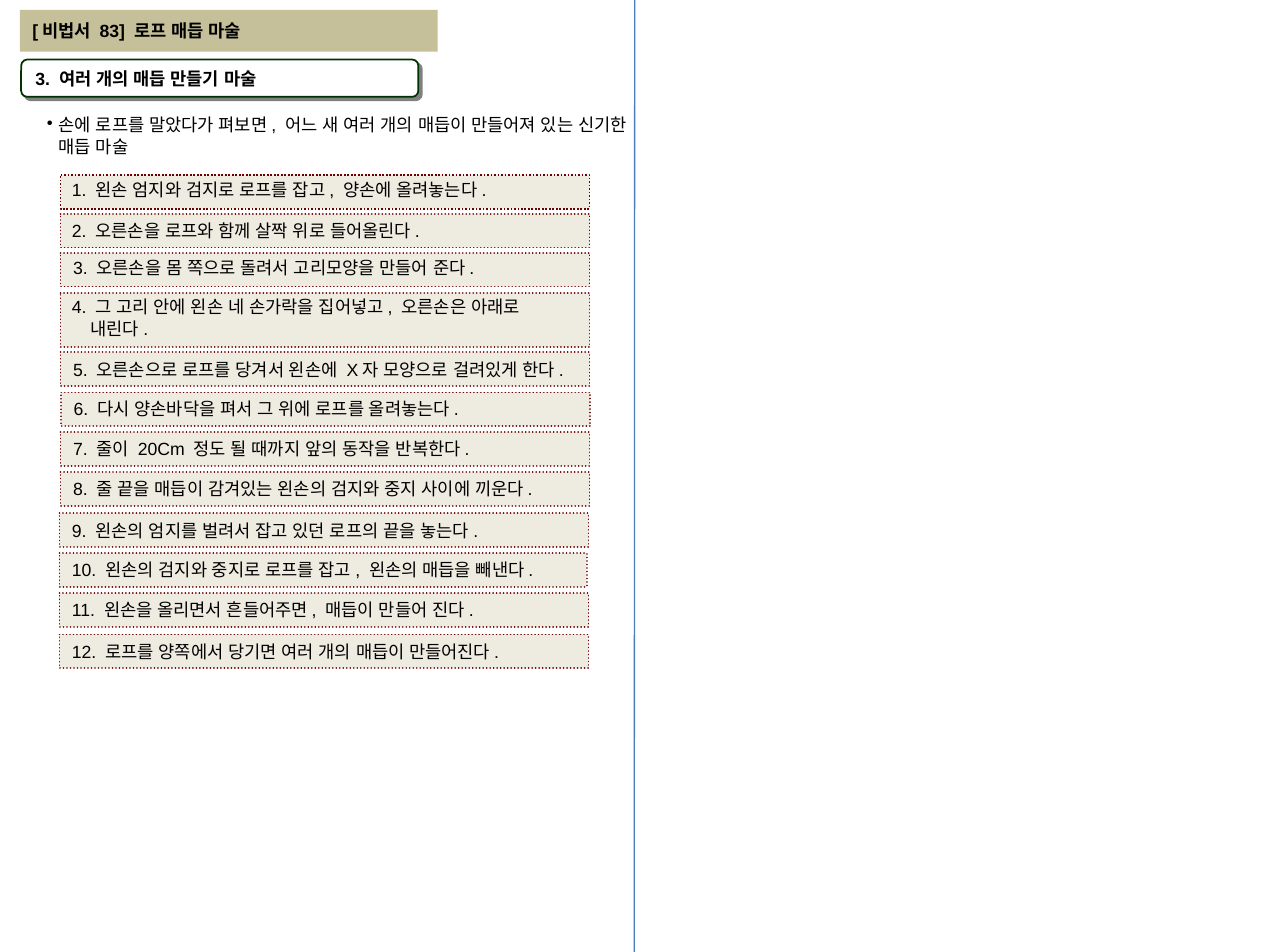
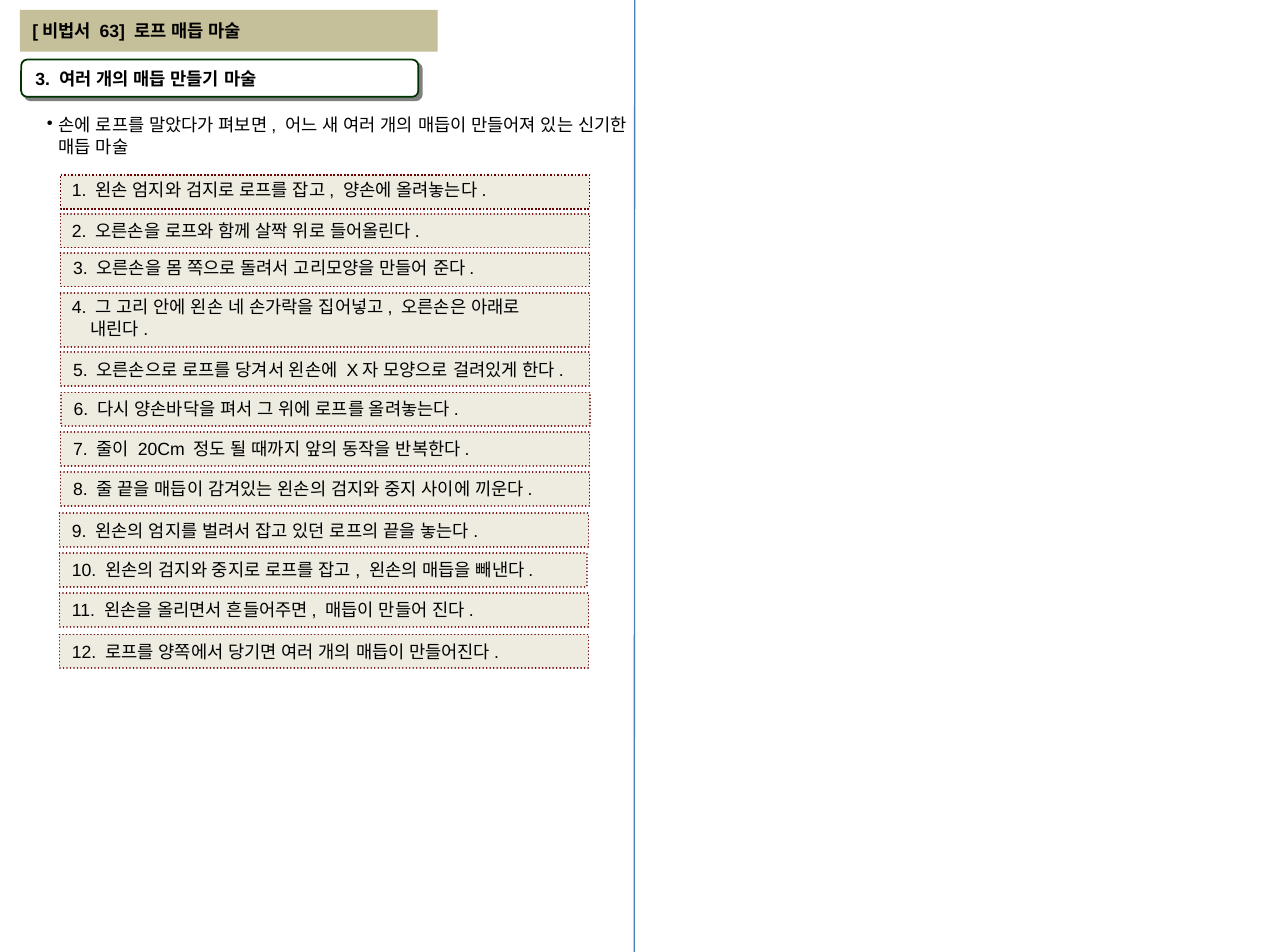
83: 83 -> 63 (112, 32)
